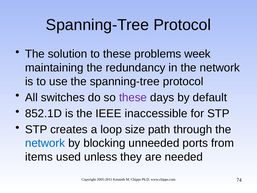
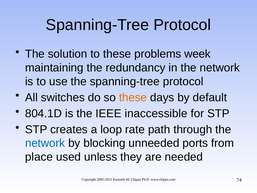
these colour: purple -> orange (133, 97)
852.1D: 852.1D -> 804.1D (43, 113)
size: size -> rate (135, 129)
items: items -> place (39, 157)
